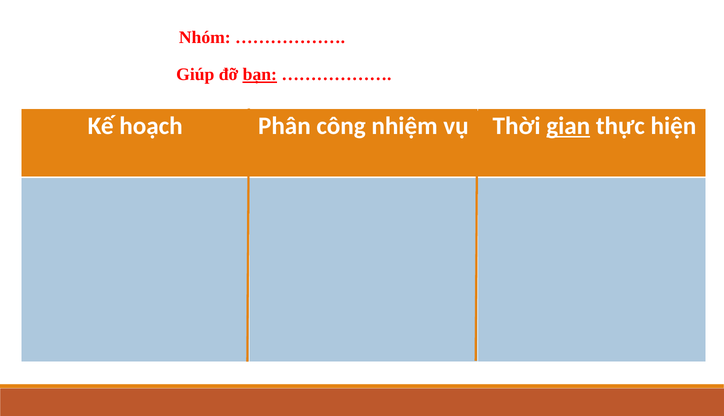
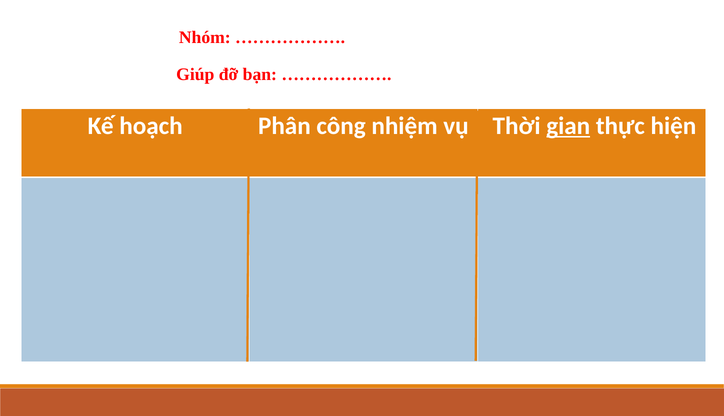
bạn underline: present -> none (260, 75)
